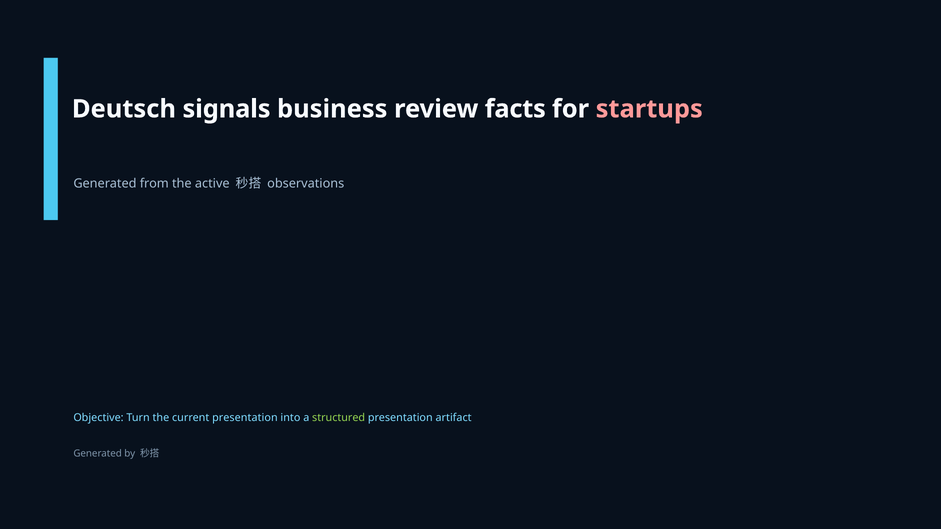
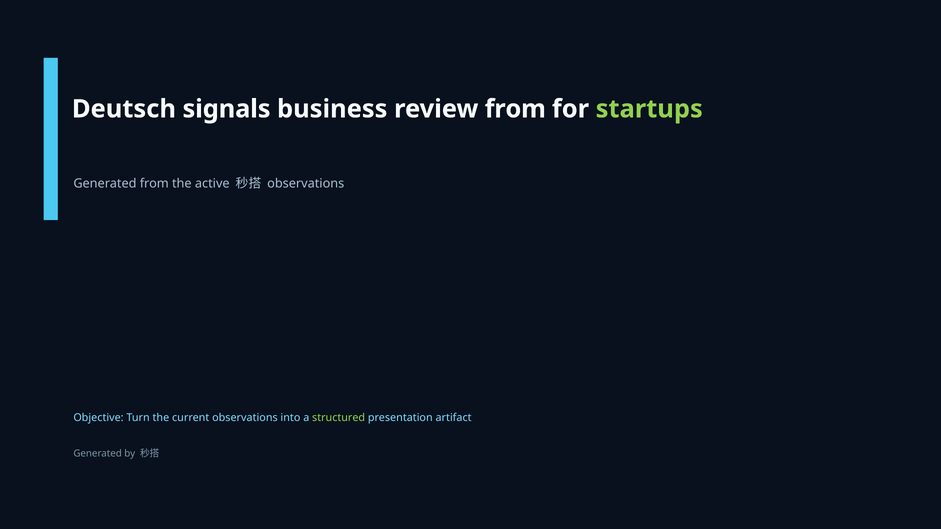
review facts: facts -> from (515, 109)
startups colour: pink -> light green (649, 109)
current presentation: presentation -> observations (245, 418)
